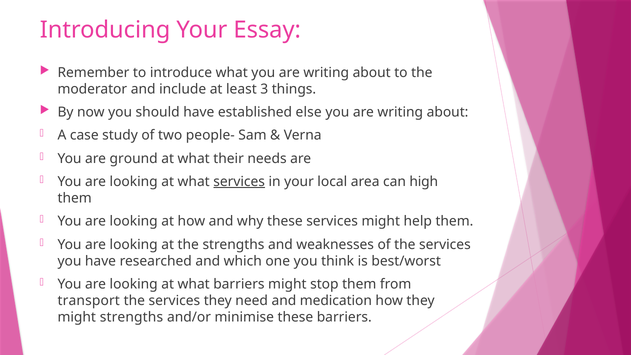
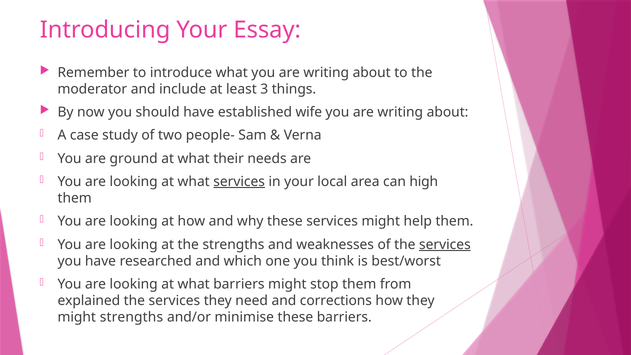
else: else -> wife (309, 112)
services underline: none -> present (445, 244)
transport: transport -> explained (89, 301)
medication: medication -> corrections (336, 301)
